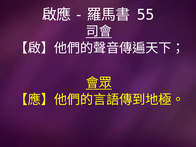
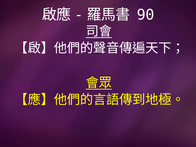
55: 55 -> 90 (146, 15)
